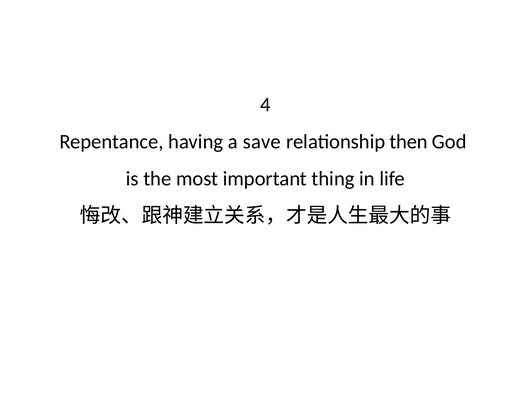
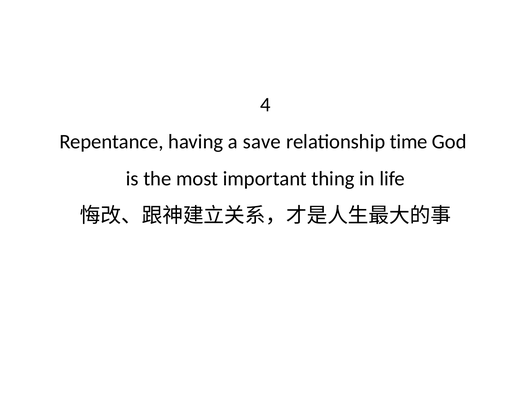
then: then -> time (409, 142)
